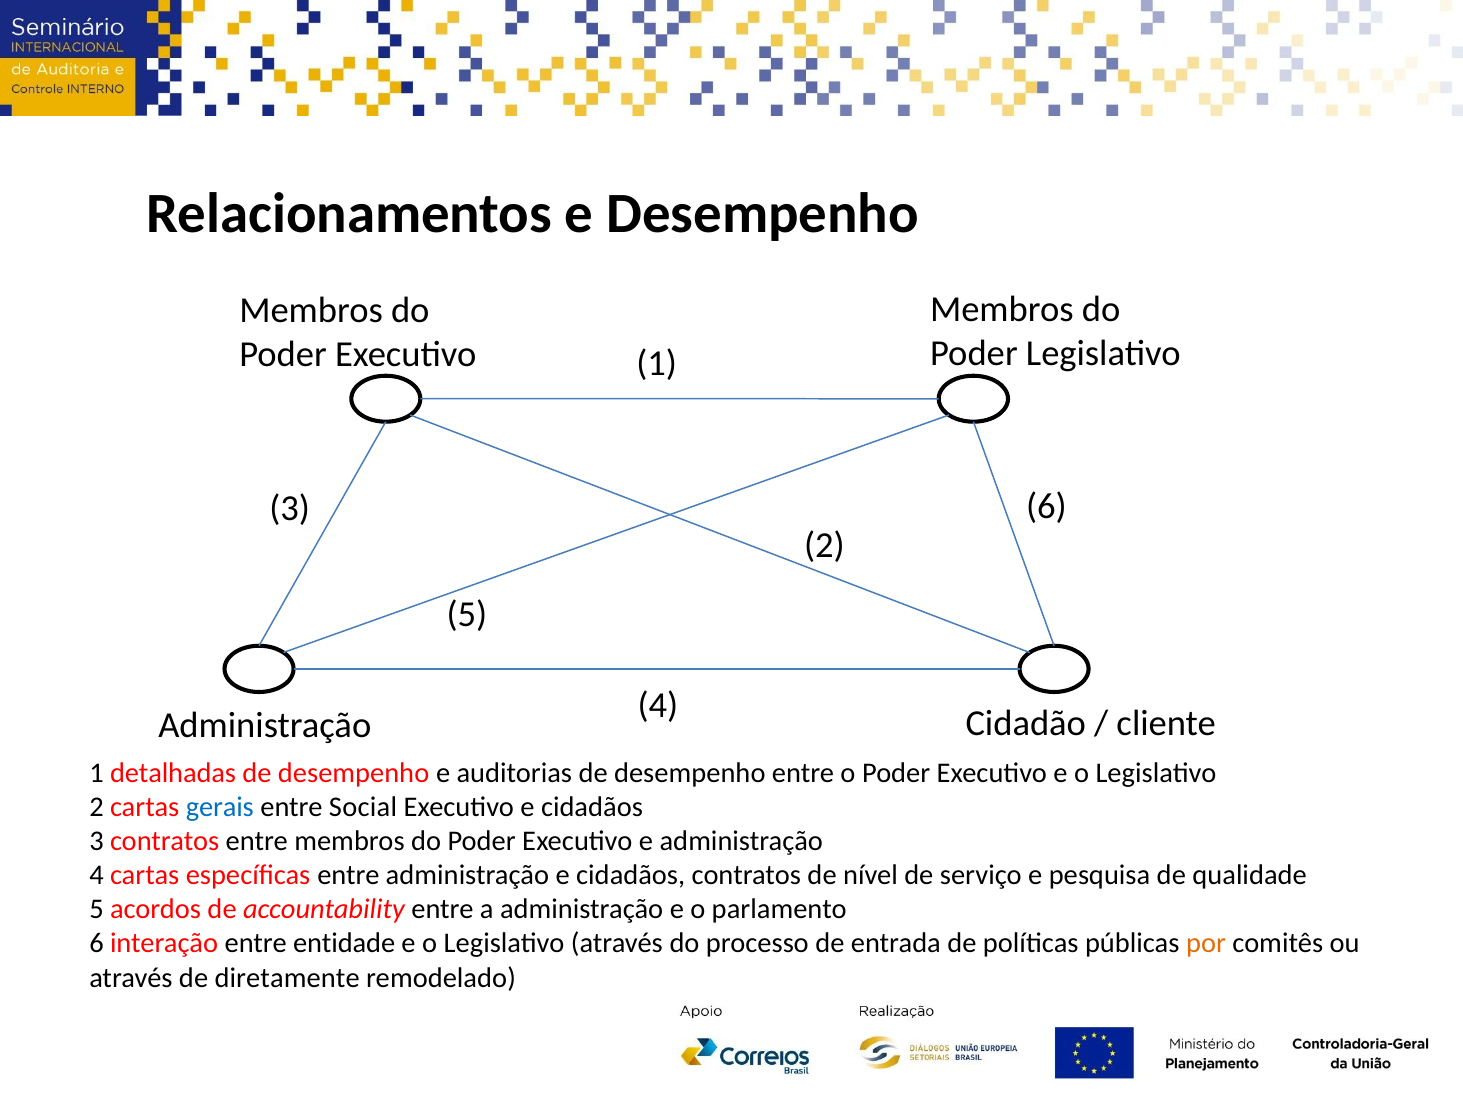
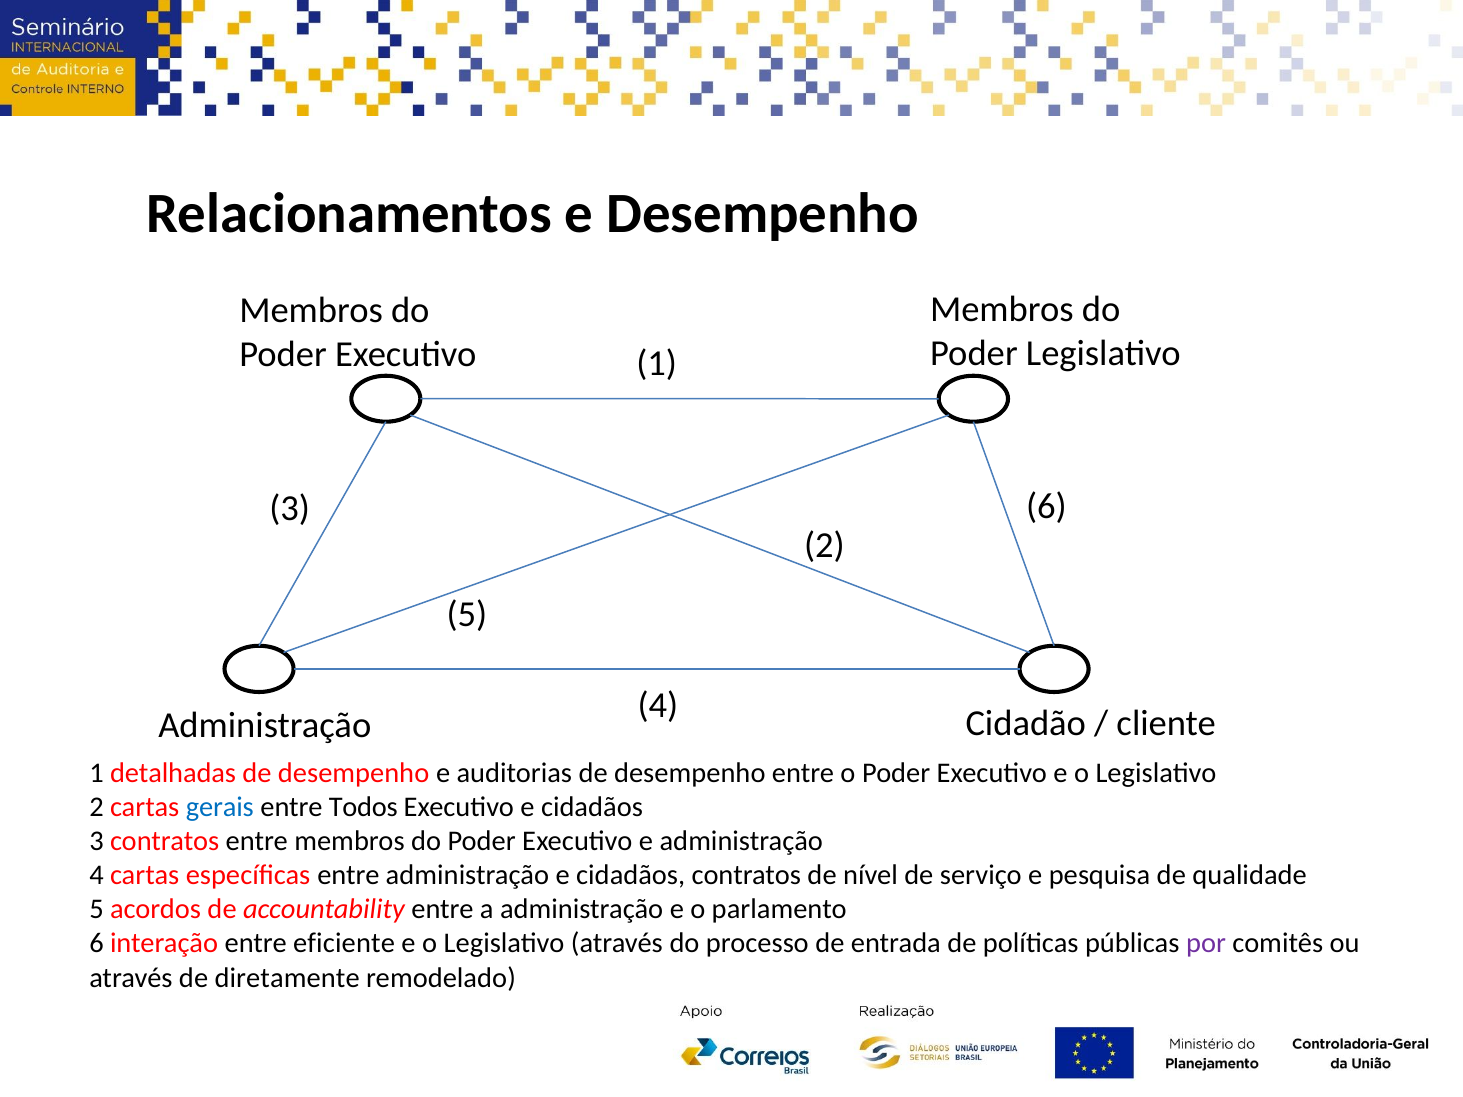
Social: Social -> Todos (363, 807)
entidade: entidade -> eficiente (344, 944)
por colour: orange -> purple (1206, 944)
